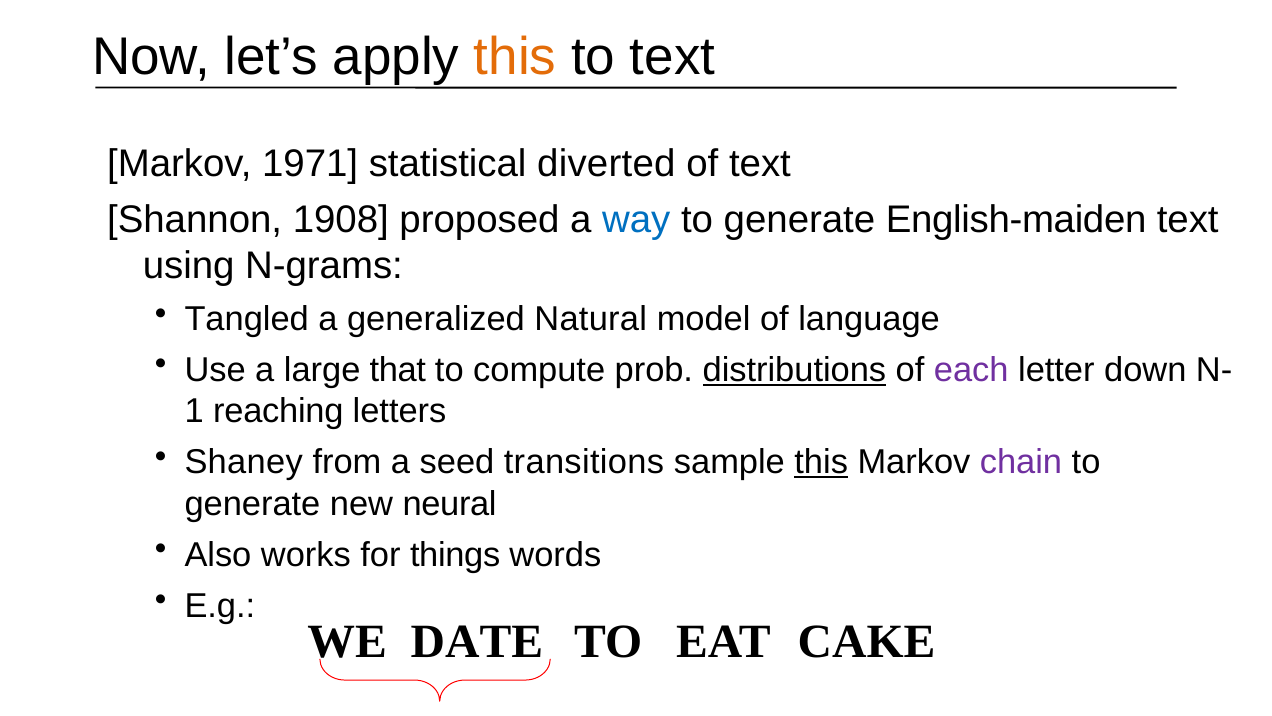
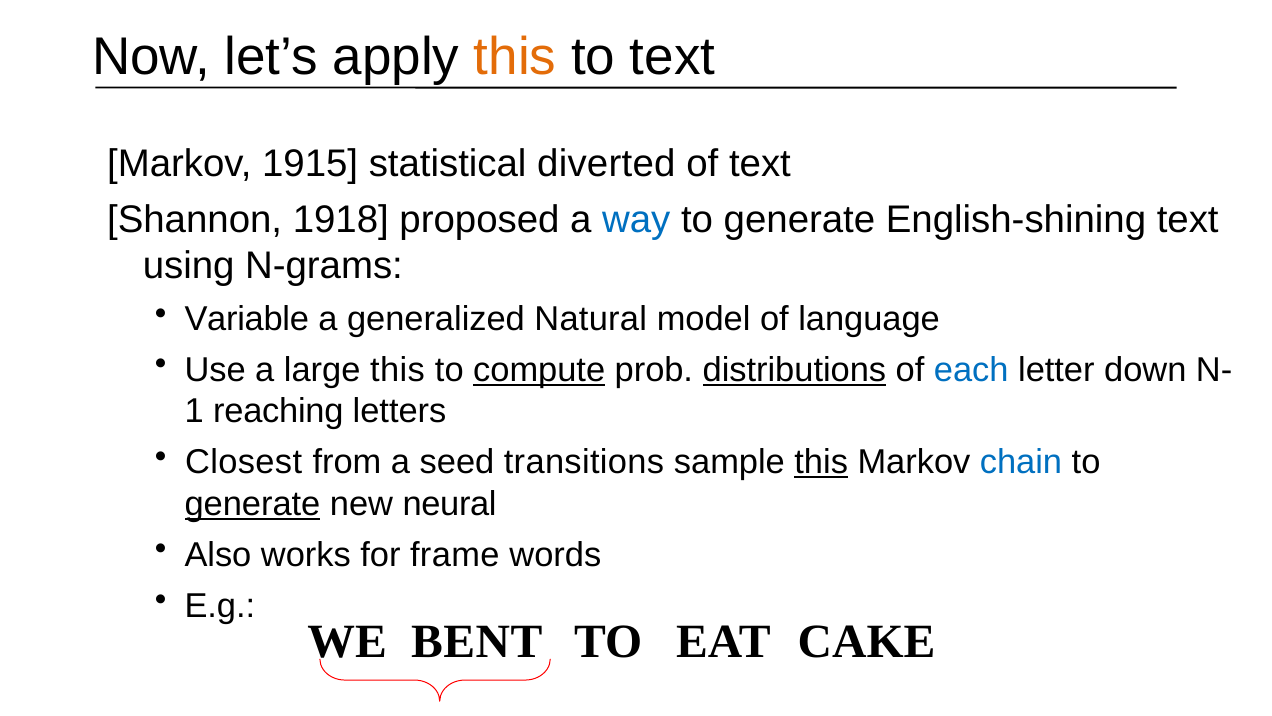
1971: 1971 -> 1915 (310, 163)
1908: 1908 -> 1918 (341, 220)
English-maiden: English-maiden -> English-shining (1016, 220)
Tangled: Tangled -> Variable (247, 319)
large that: that -> this (397, 370)
compute underline: none -> present (539, 370)
each colour: purple -> blue (971, 370)
Shaney: Shaney -> Closest (244, 462)
chain colour: purple -> blue (1021, 462)
generate underline: none -> present (252, 503)
things: things -> frame (455, 554)
DATE: DATE -> BENT (477, 641)
